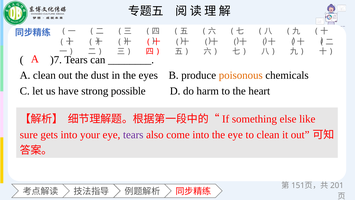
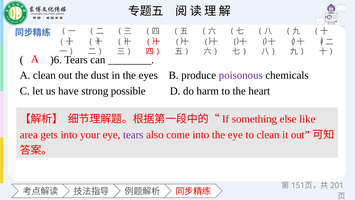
)7: )7 -> )6 (56, 60)
poisonous colour: orange -> purple (241, 75)
sure: sure -> area (29, 135)
